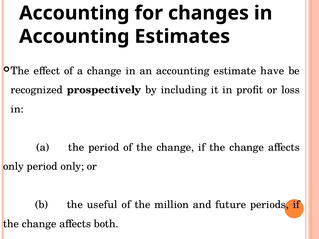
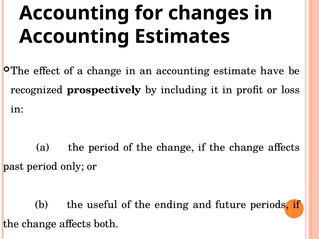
only: only -> past (13, 167)
million: million -> ending (172, 205)
